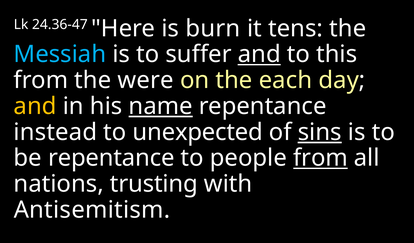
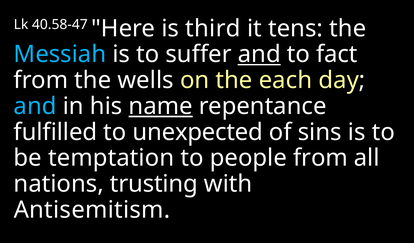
24.36-47: 24.36-47 -> 40.58-47 (60, 25)
burn: burn -> third (213, 28)
this: this -> fact (337, 54)
were: were -> wells (146, 80)
and colour: yellow -> light blue (35, 106)
instead: instead -> fulfilled (55, 132)
sins underline: present -> none (320, 132)
be repentance: repentance -> temptation (111, 158)
from underline: present -> none (320, 158)
